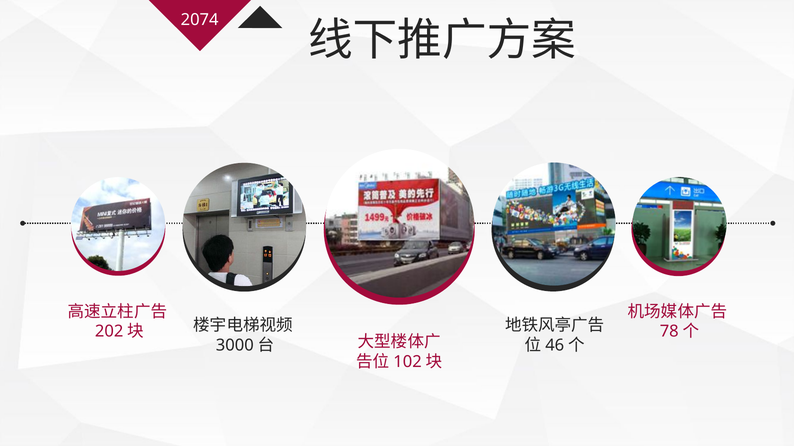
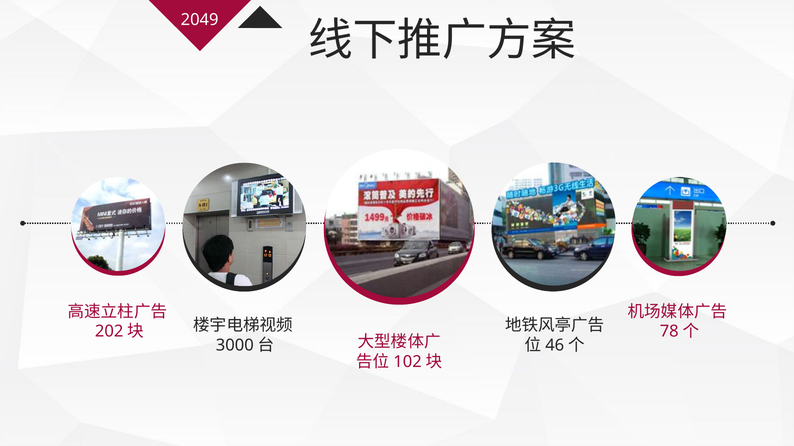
2074: 2074 -> 2049 (200, 20)
